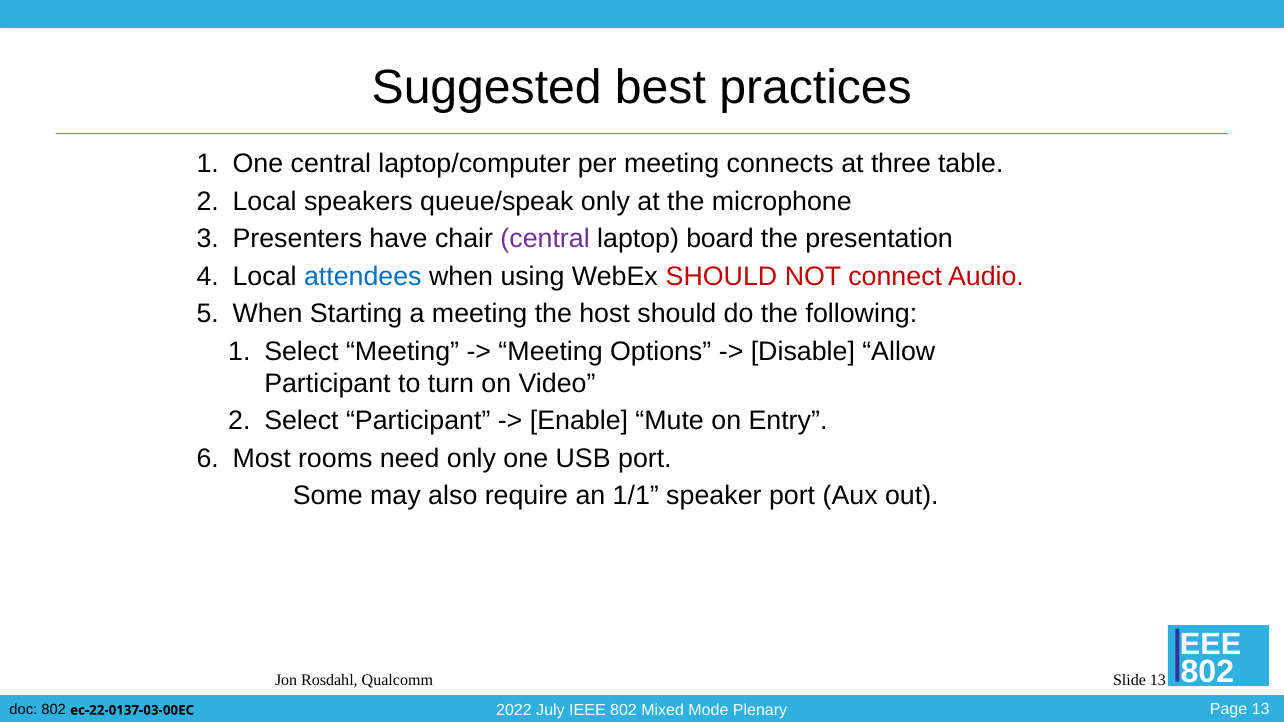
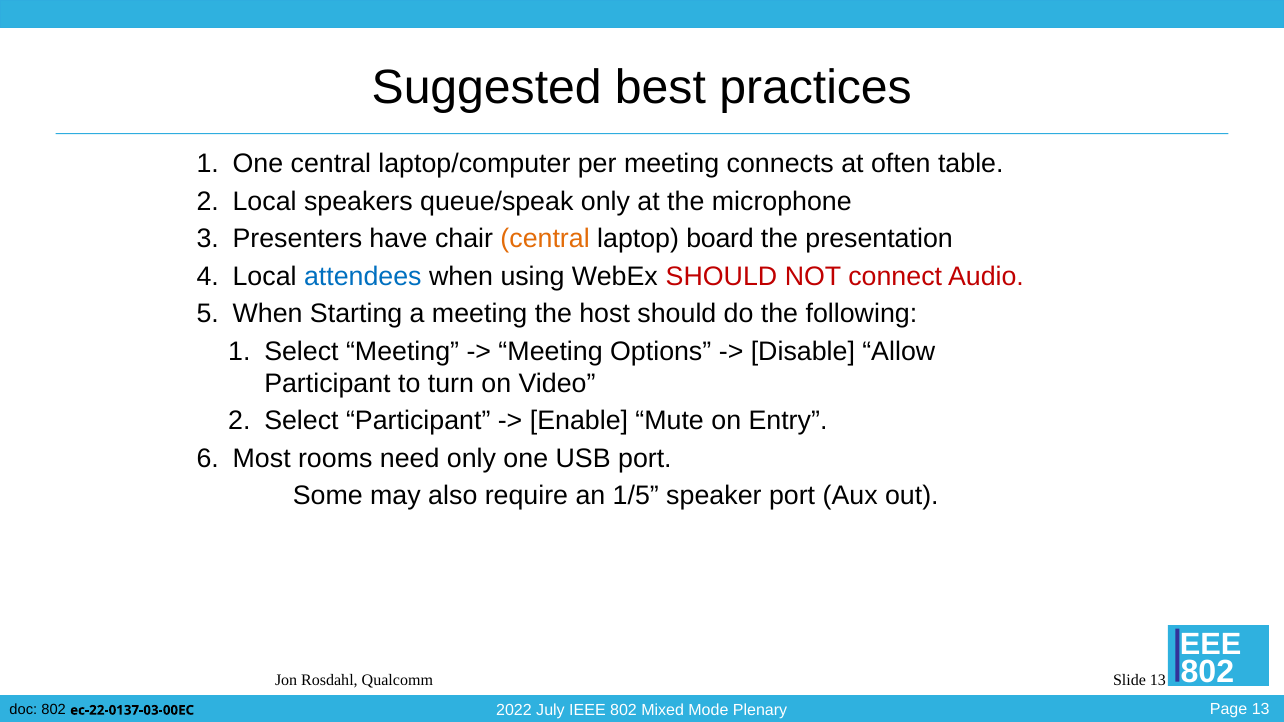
three: three -> often (901, 164)
central colour: purple -> orange (545, 239)
1/1: 1/1 -> 1/5 (636, 496)
